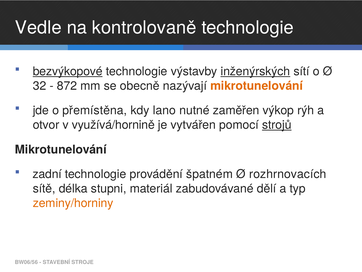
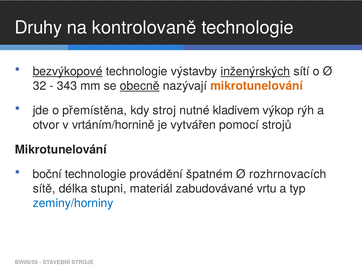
Vedle: Vedle -> Druhy (38, 28)
872: 872 -> 343 (67, 86)
obecně underline: none -> present (140, 86)
lano: lano -> stroj (164, 110)
zaměřen: zaměřen -> kladivem (236, 110)
využívá/hornině: využívá/hornině -> vrtáním/hornině (113, 125)
strojů underline: present -> none (277, 125)
zadní: zadní -> boční (47, 174)
dělí: dělí -> vrtu (267, 188)
zeminy/horniny colour: orange -> blue (73, 203)
